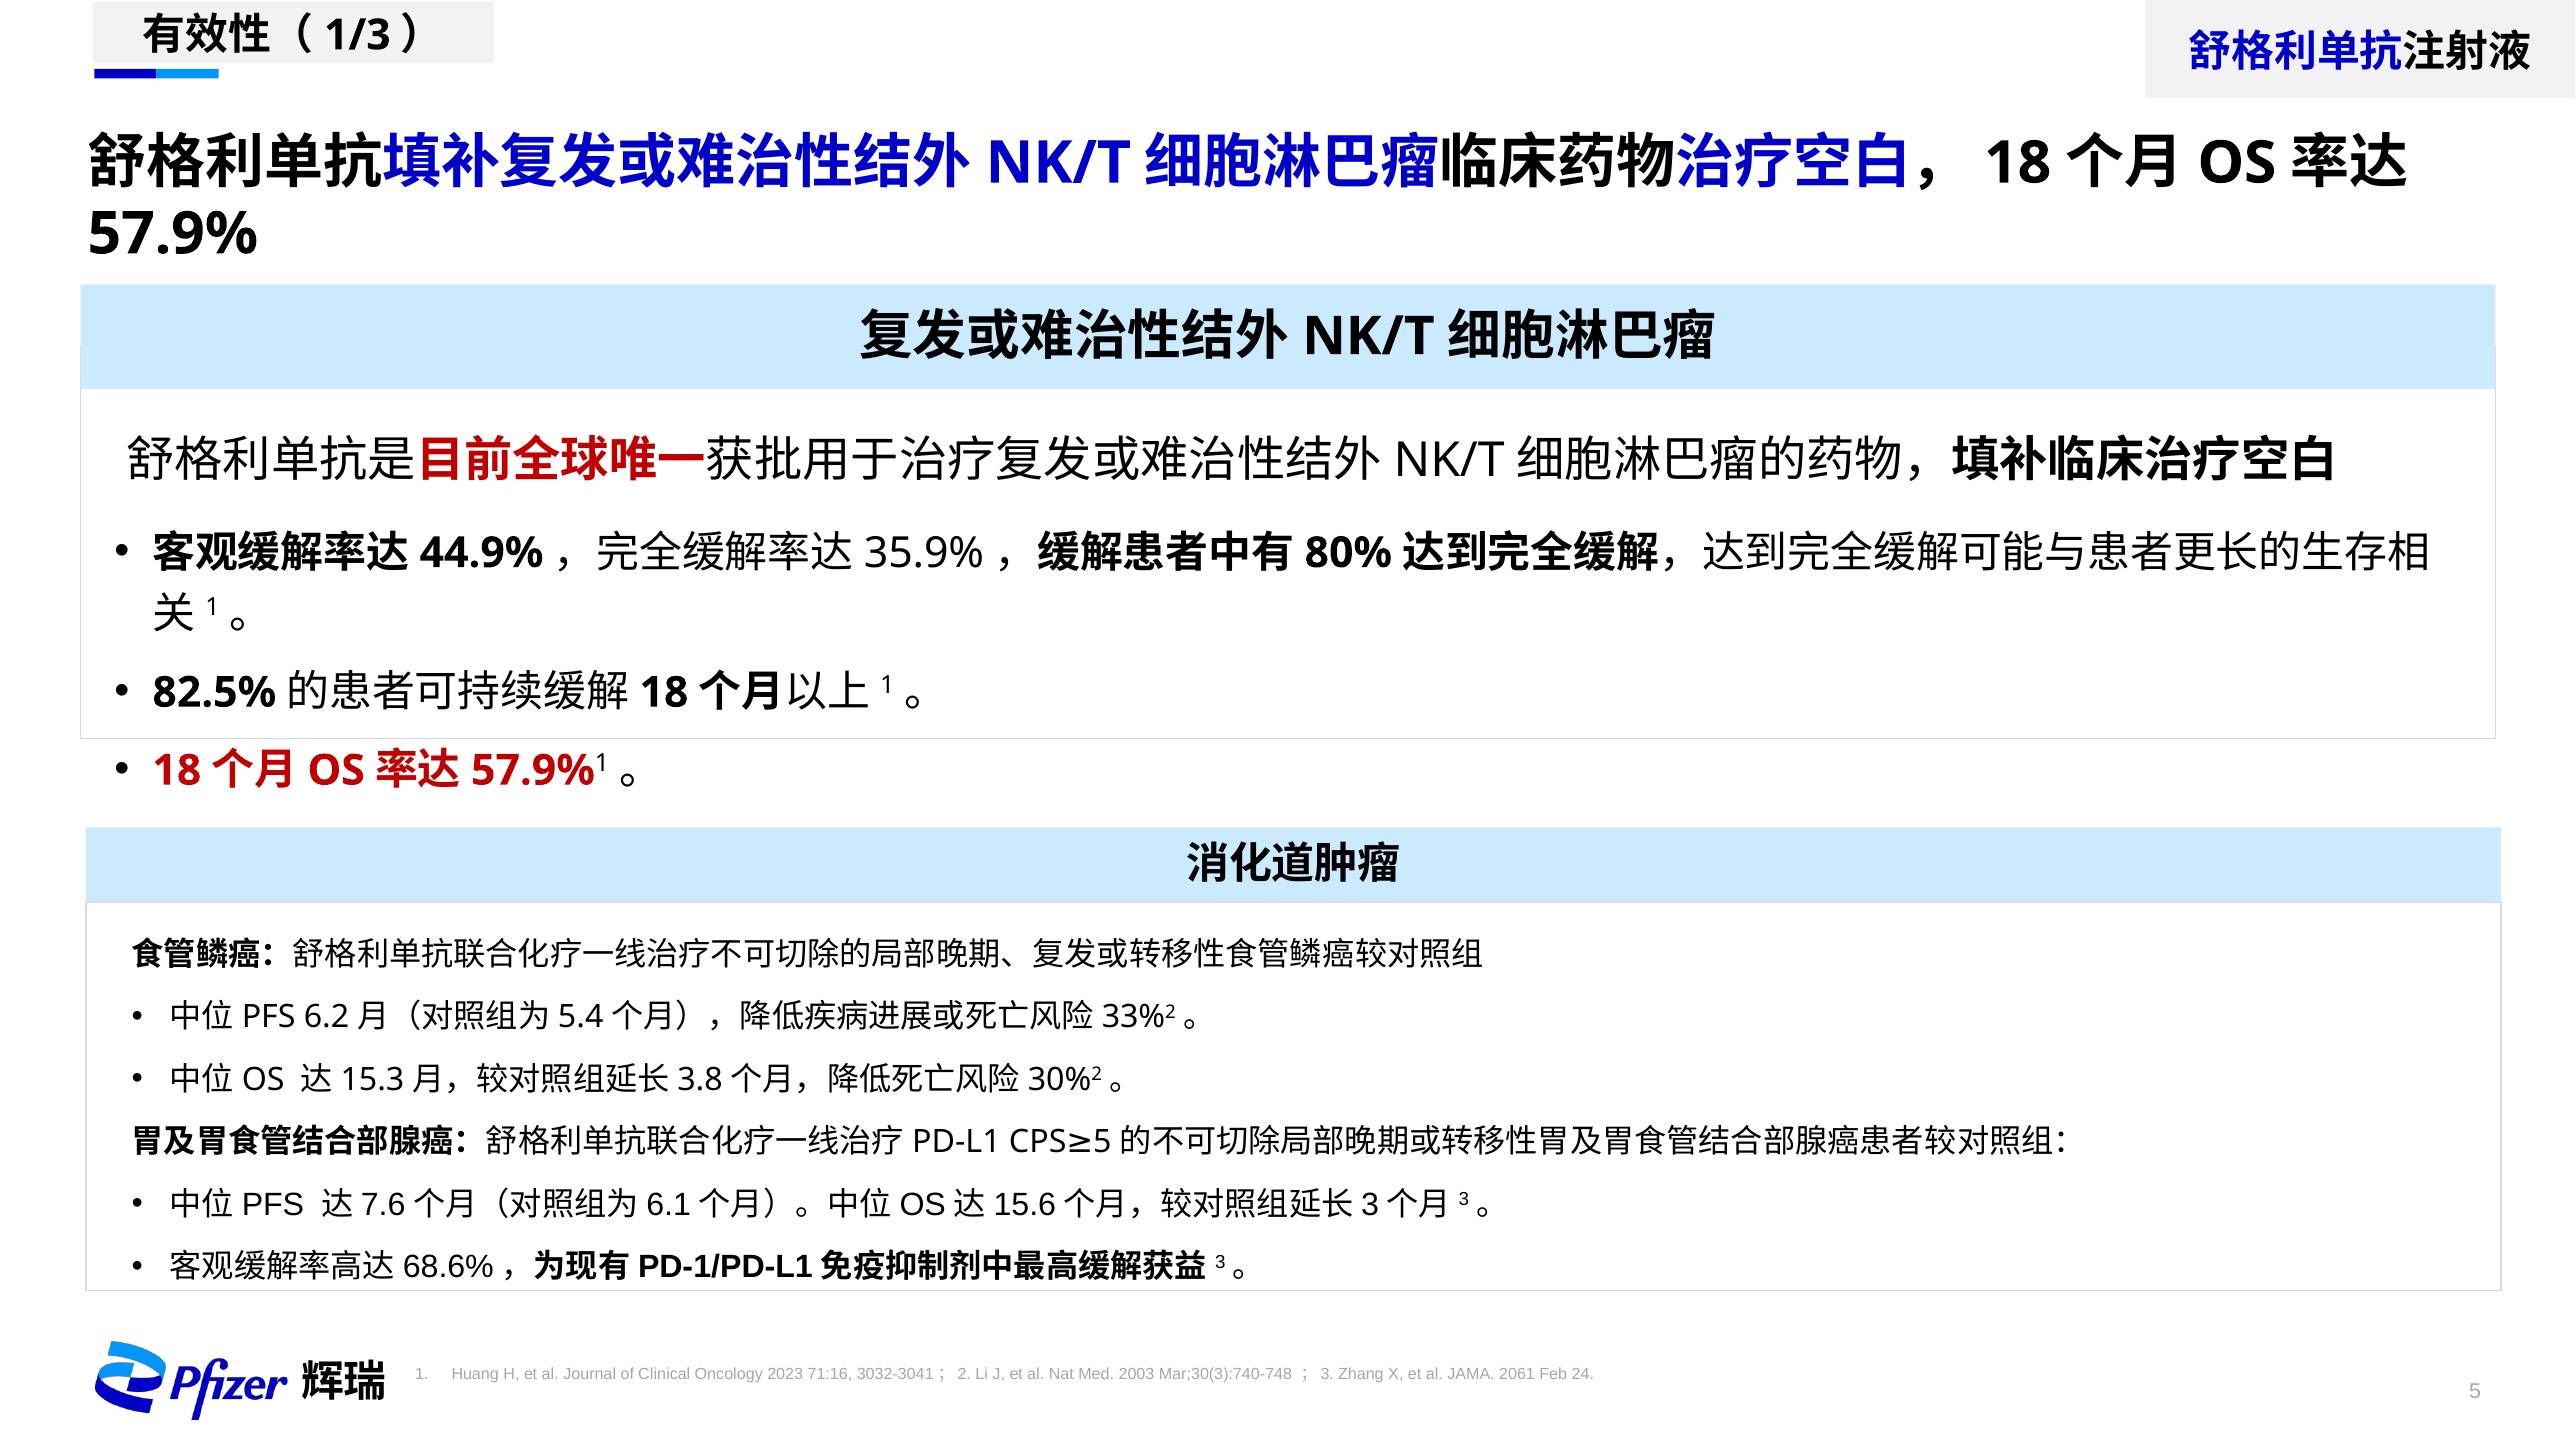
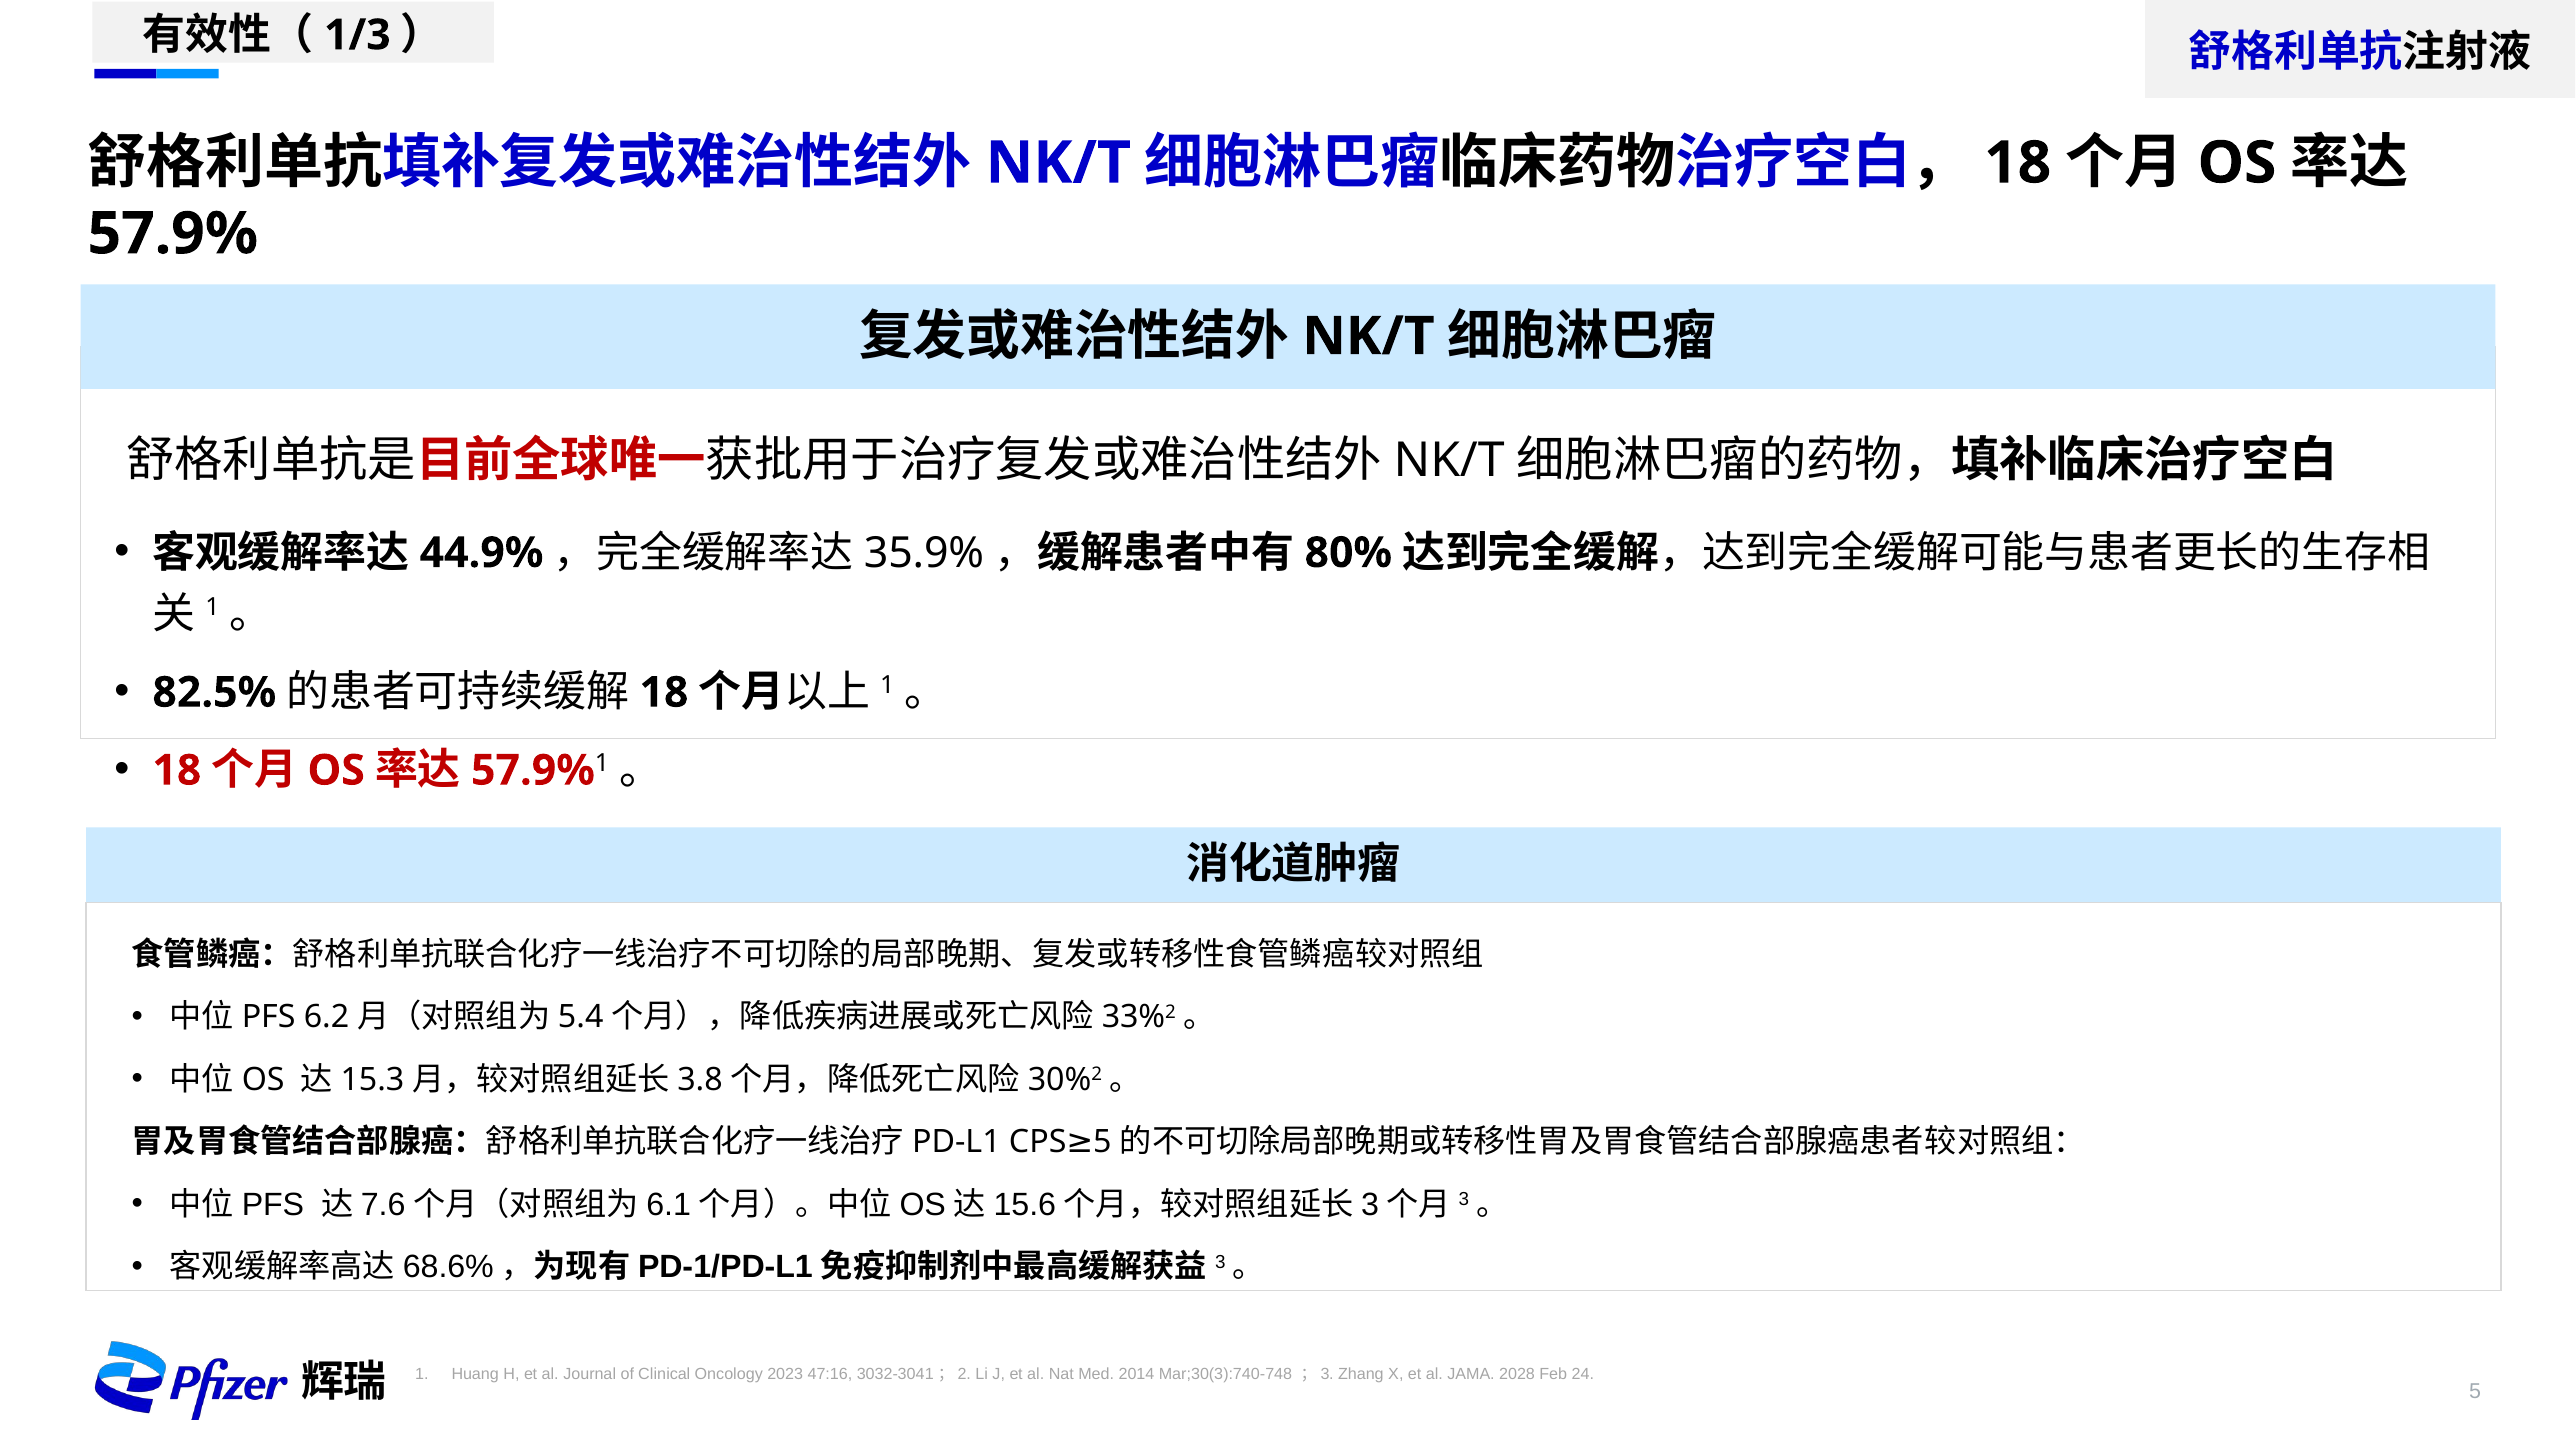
71:16: 71:16 -> 47:16 (830, 1374)
2003: 2003 -> 2014 (1137, 1374)
2061: 2061 -> 2028 (1517, 1374)
